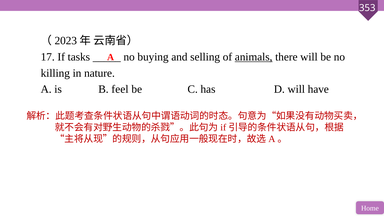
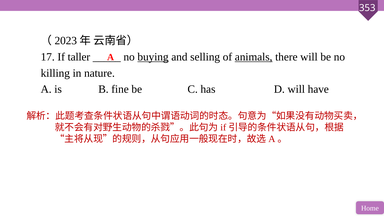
tasks: tasks -> taller (79, 57)
buying underline: none -> present (153, 57)
feel: feel -> fine (120, 89)
